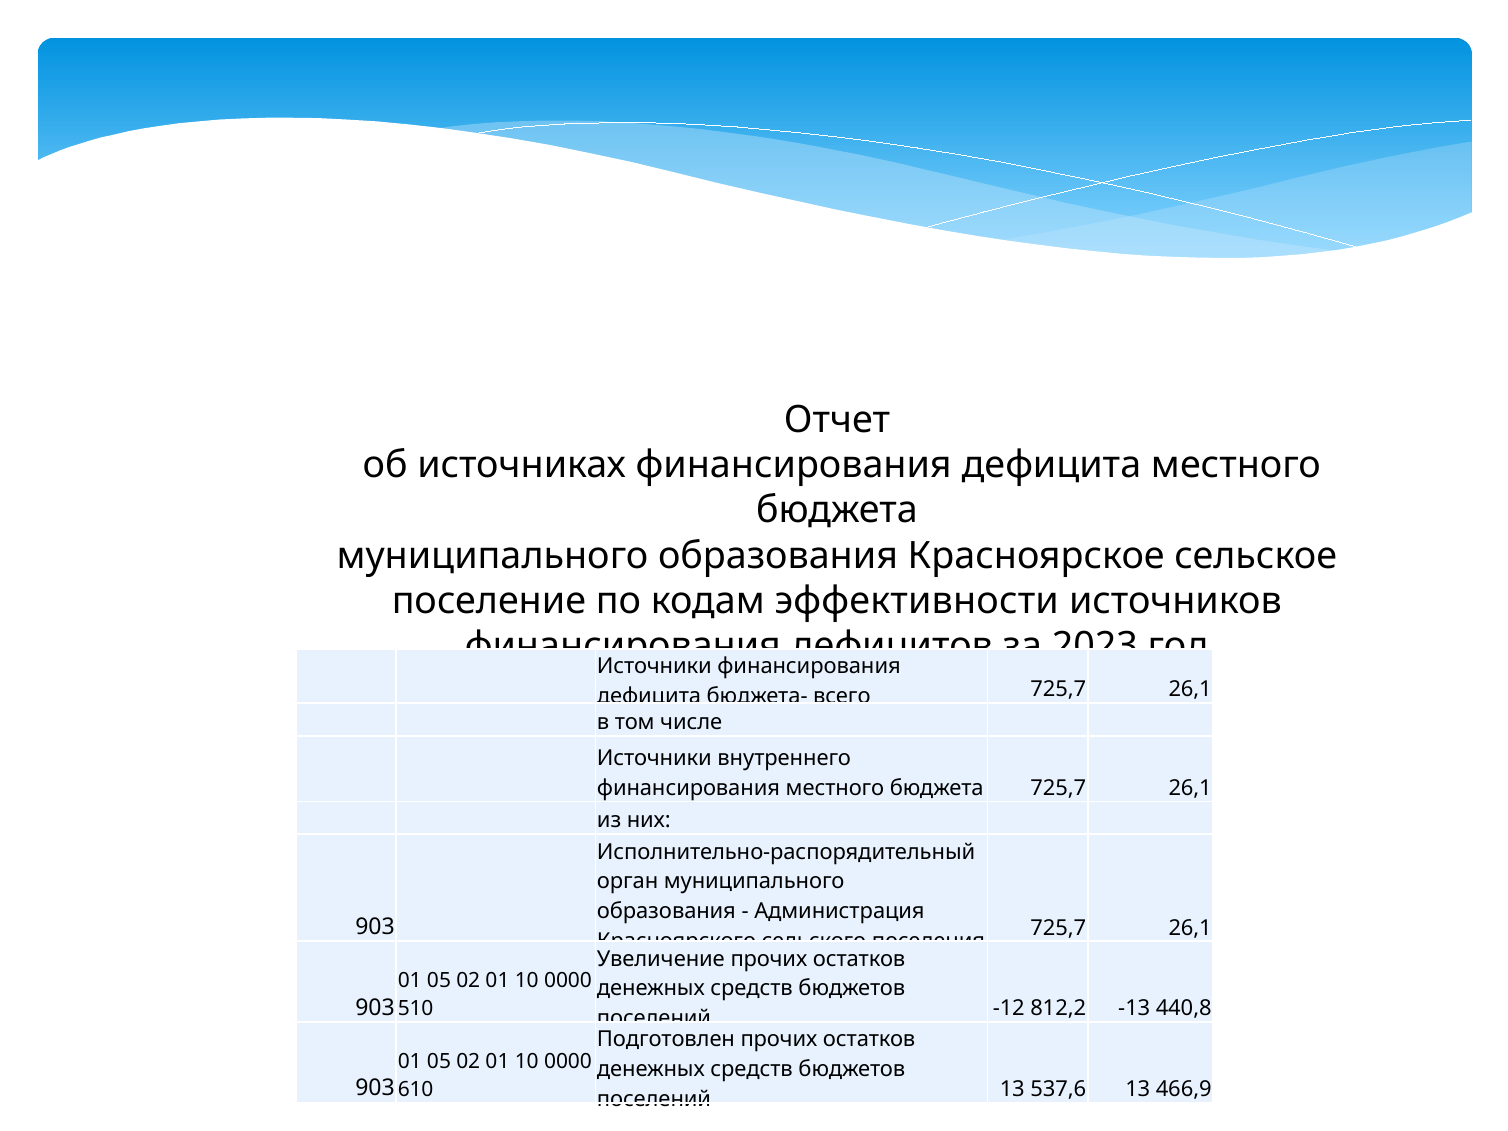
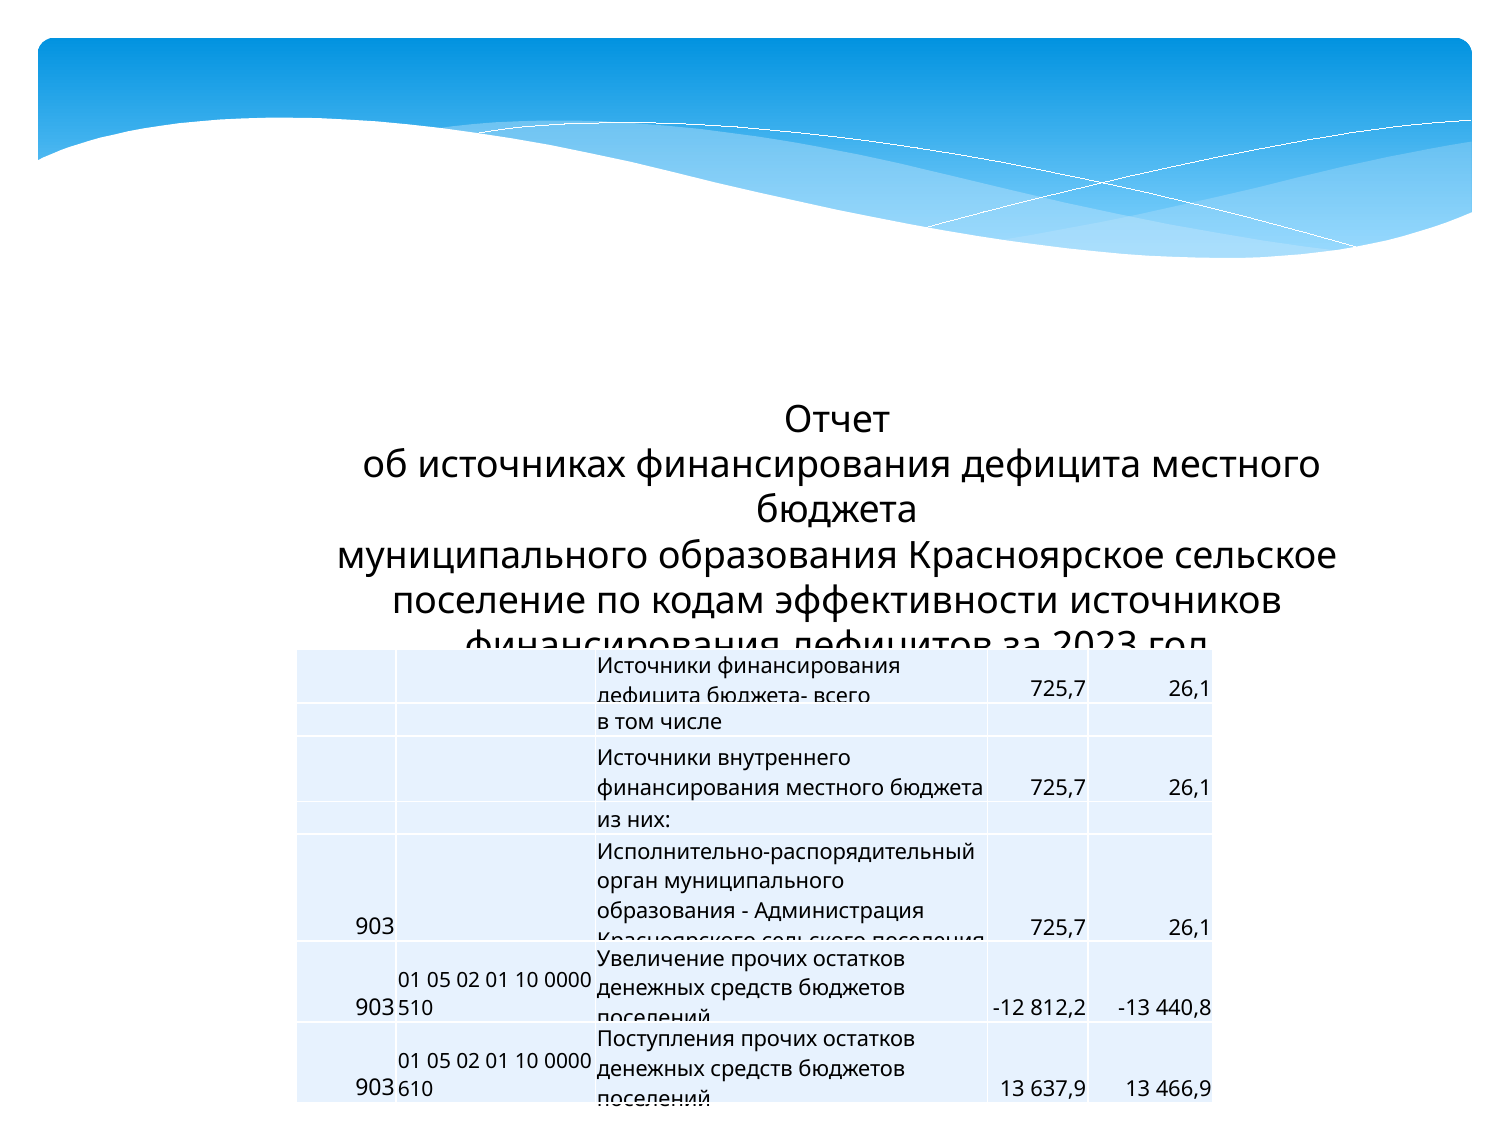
Подготовлен: Подготовлен -> Поступления (666, 1040)
537,6: 537,6 -> 637,9 (1058, 1089)
